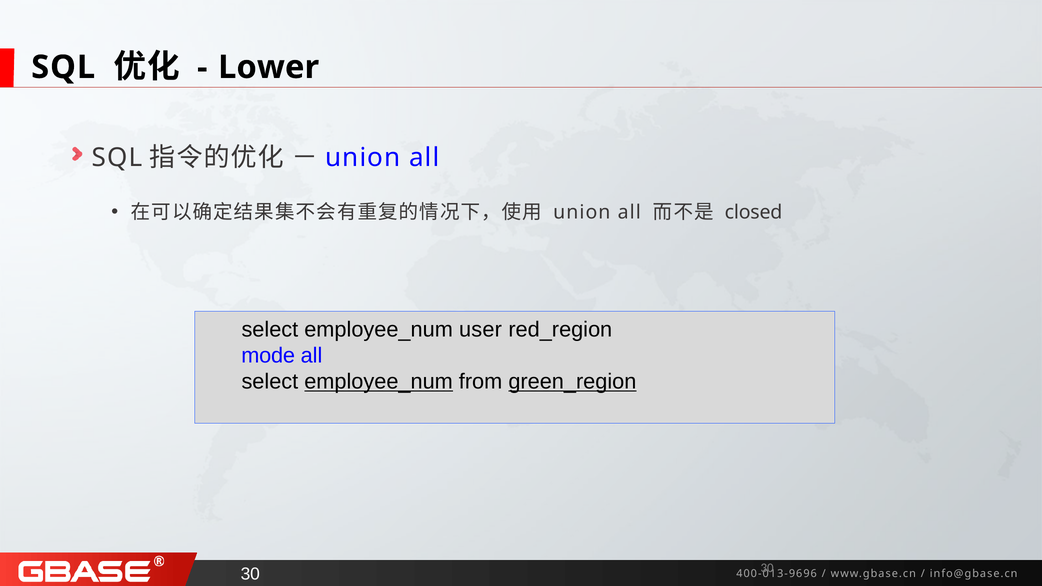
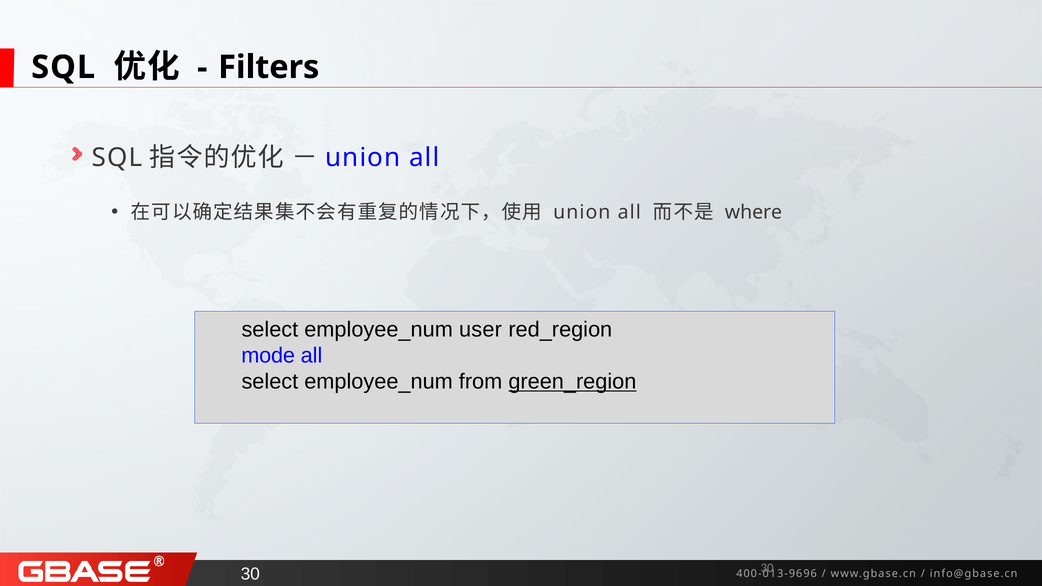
Lower: Lower -> Filters (269, 67)
closed: closed -> where (753, 212)
employee_num underline: present -> none (379, 382)
